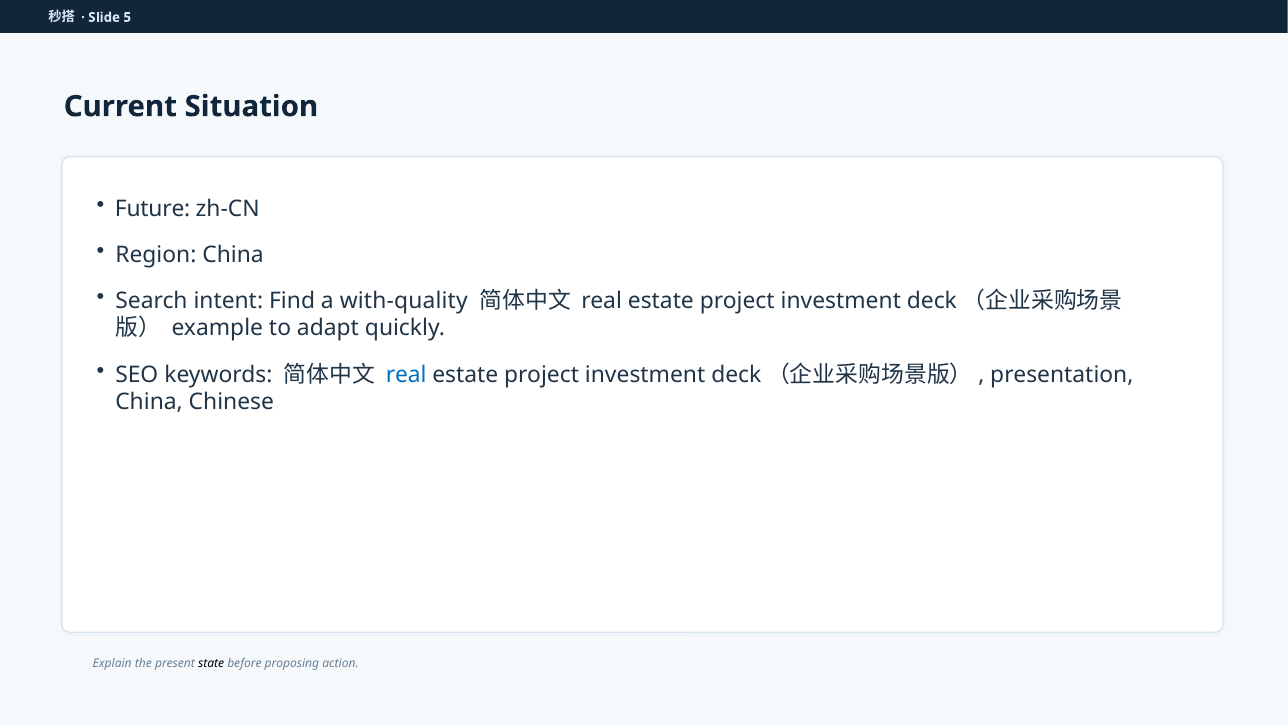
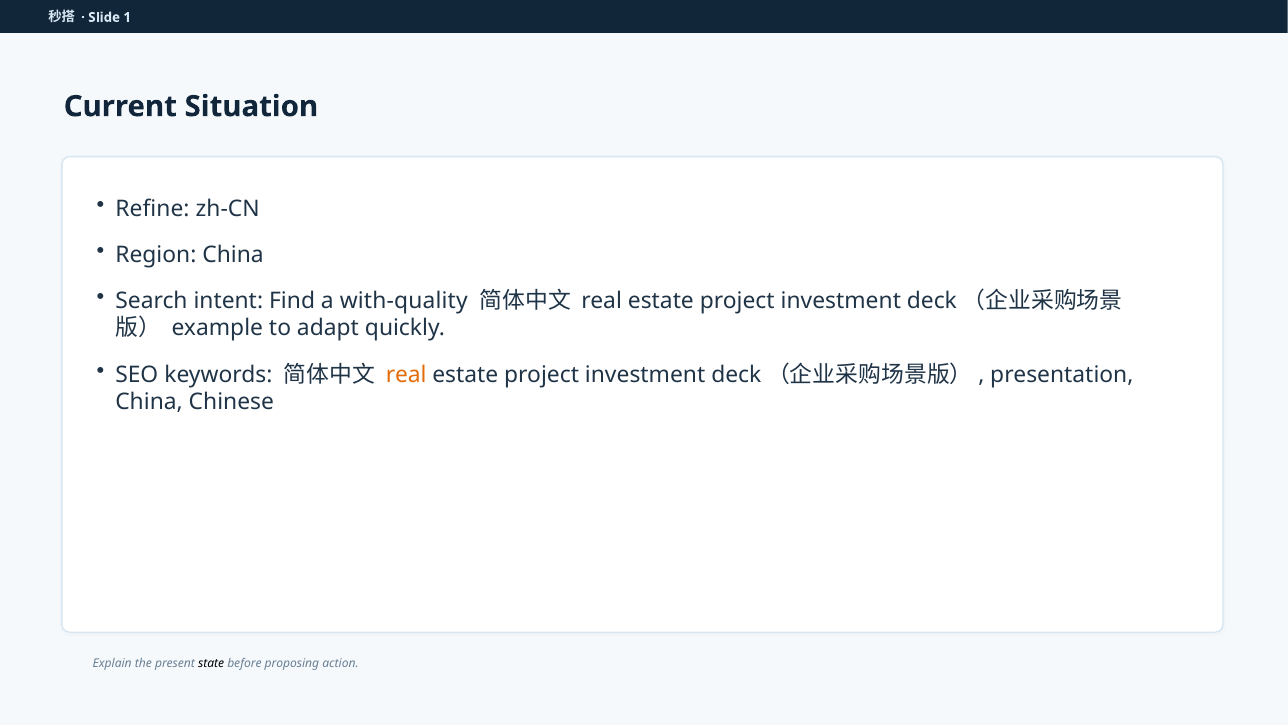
5: 5 -> 1 (127, 17)
Future: Future -> Refine (152, 208)
real colour: blue -> orange (406, 374)
